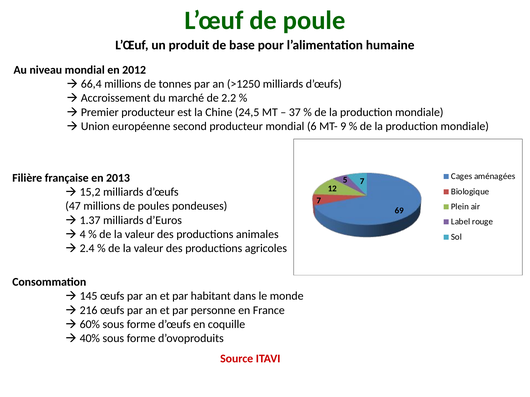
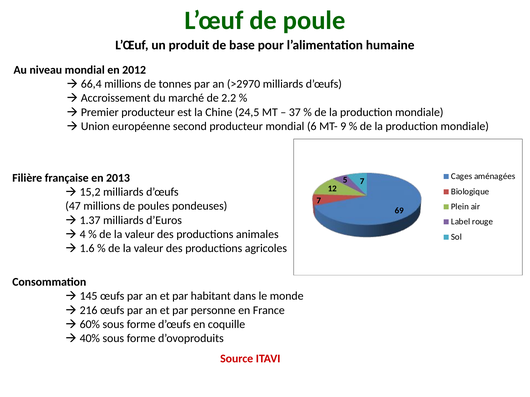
>1250: >1250 -> >2970 (244, 84)
2.4: 2.4 -> 1.6 (87, 249)
